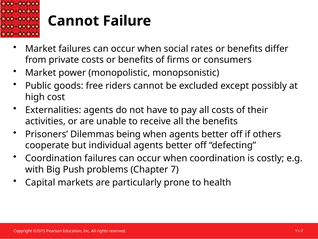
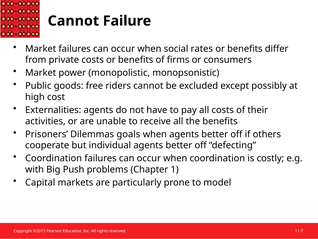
being: being -> goals (128, 134)
7: 7 -> 1 (175, 169)
health: health -> model (217, 182)
